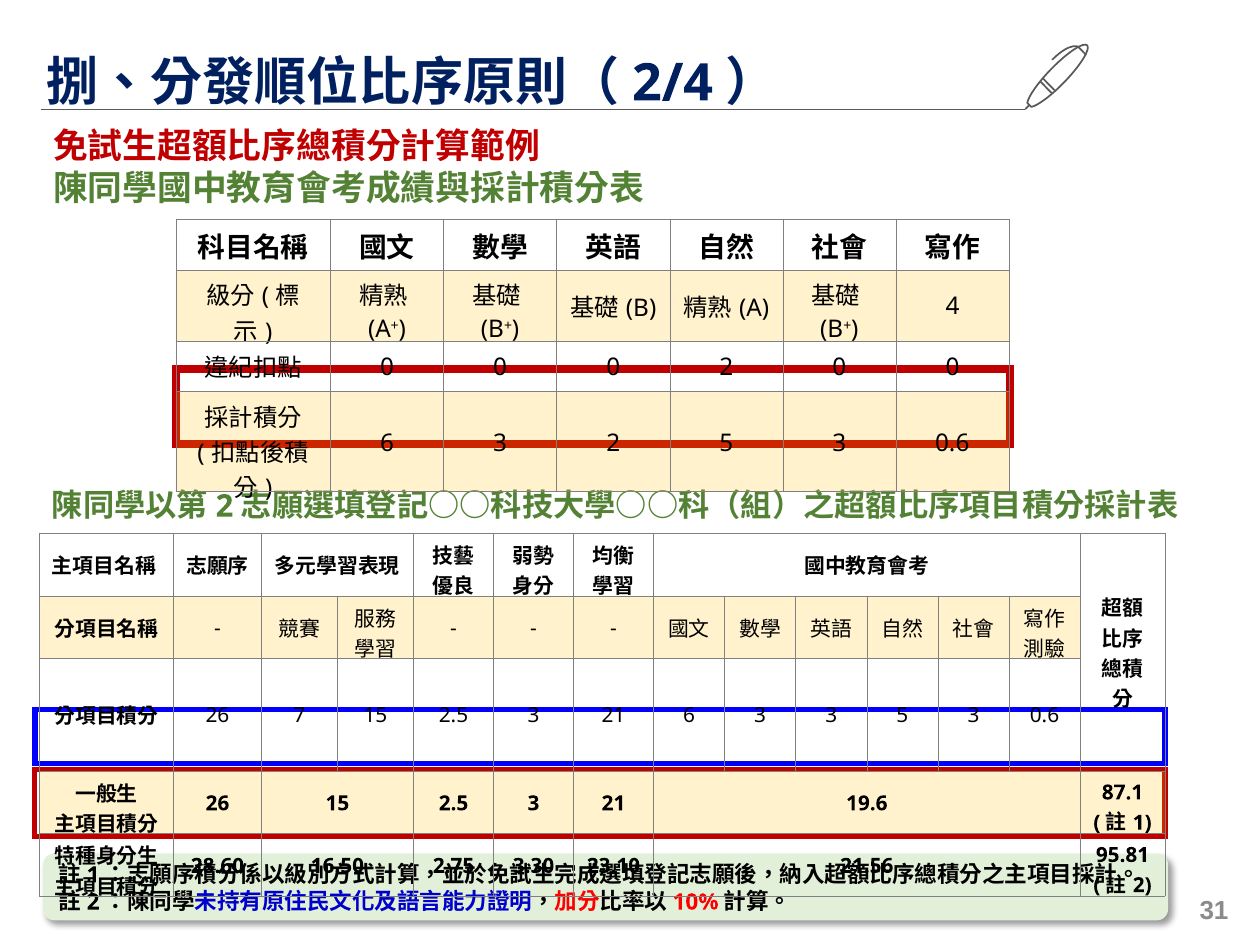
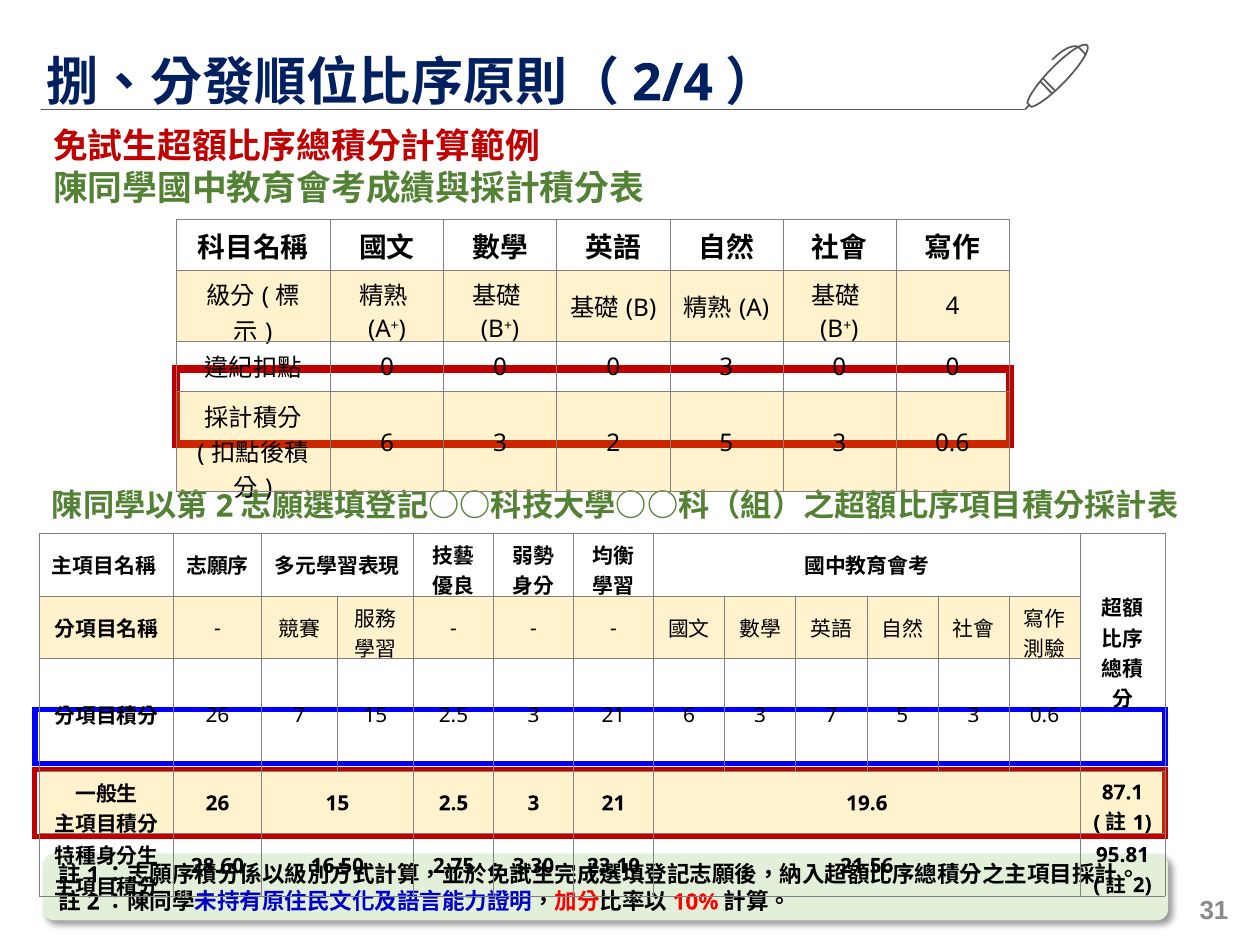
0 2: 2 -> 3 (726, 368)
3 3: 3 -> 7 (831, 716)
